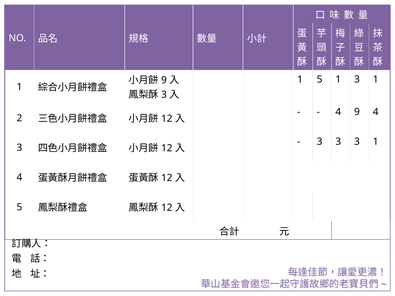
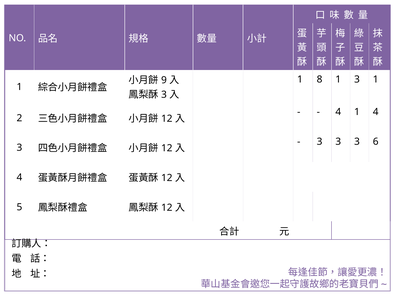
1 5: 5 -> 8 (320, 79)
4 9: 9 -> 1 (357, 112)
3 3 1: 1 -> 6 (376, 142)
